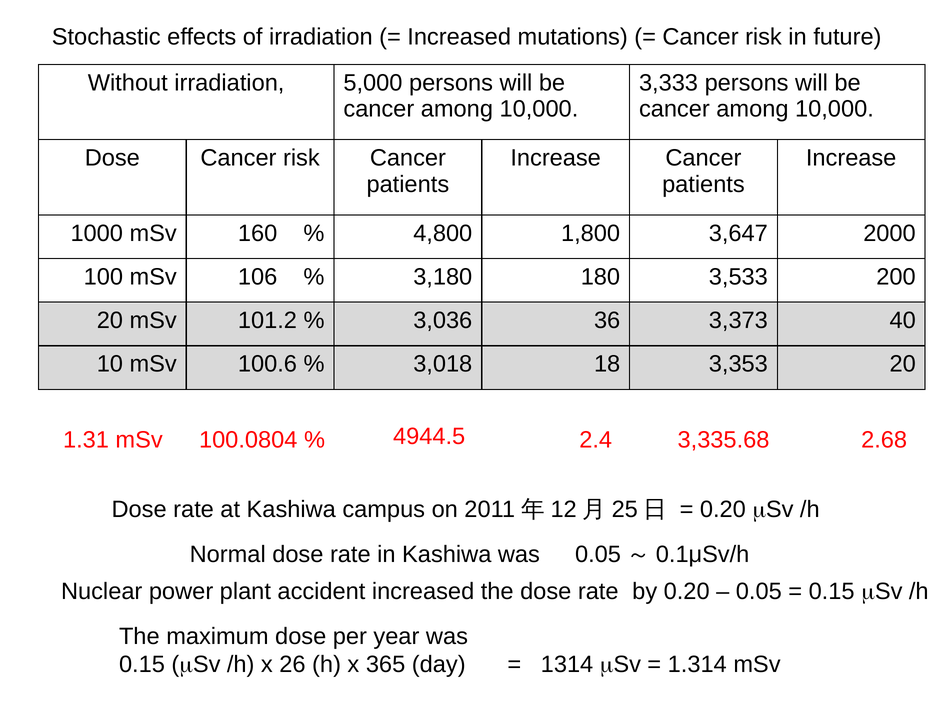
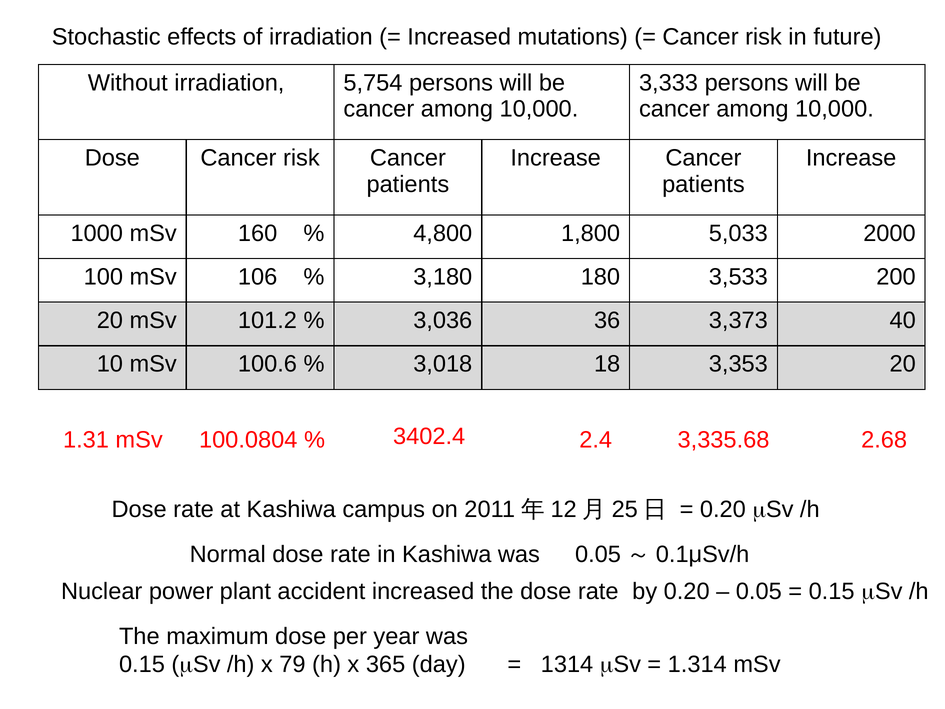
5,000: 5,000 -> 5,754 (373, 83)
3,647: 3,647 -> 5,033 (738, 233)
4944.5: 4944.5 -> 3402.4 (429, 436)
26: 26 -> 79 (292, 664)
